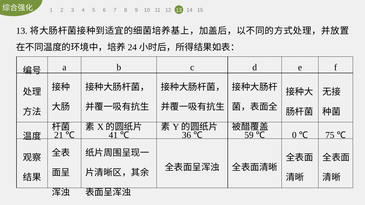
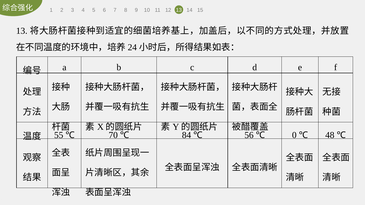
21: 21 -> 55 (59, 135)
41: 41 -> 70 (113, 135)
36: 36 -> 84 (187, 135)
59: 59 -> 56 (249, 135)
75: 75 -> 48 (330, 135)
